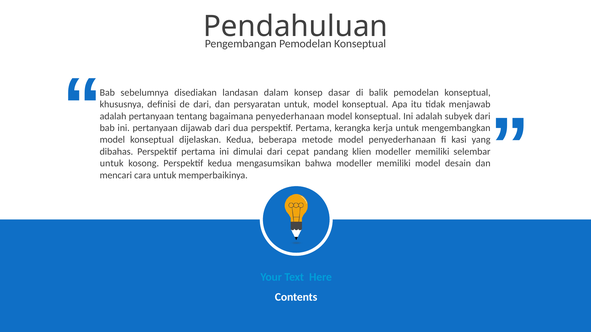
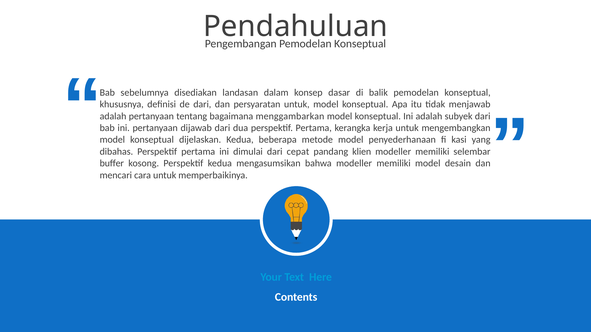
bagaimana penyederhanaan: penyederhanaan -> menggambarkan (290, 116)
untuk: untuk -> buffer (112, 164)
